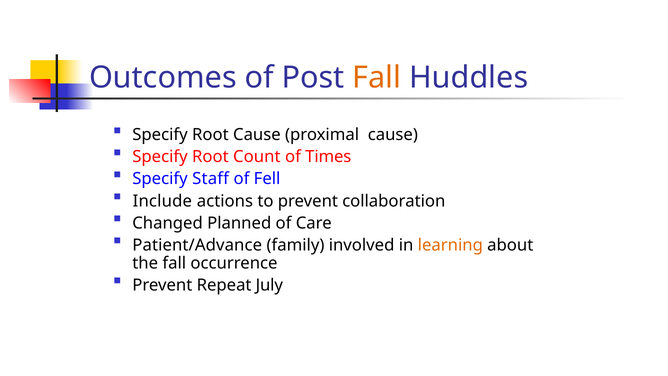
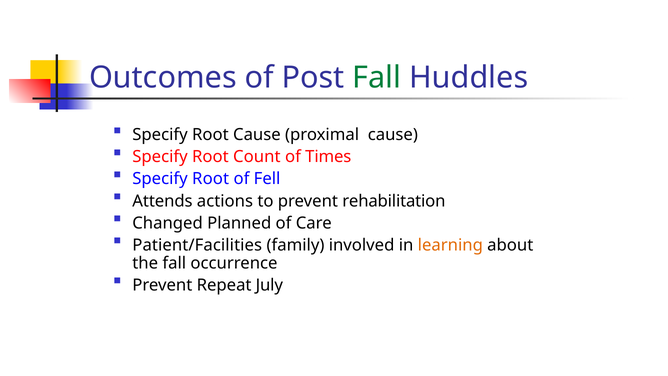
Fall colour: orange -> green (377, 78)
Staff: Staff -> Root (211, 179)
Include: Include -> Attends (162, 201)
collaboration: collaboration -> rehabilitation (394, 201)
Patient/Advance: Patient/Advance -> Patient/Facilities (197, 245)
